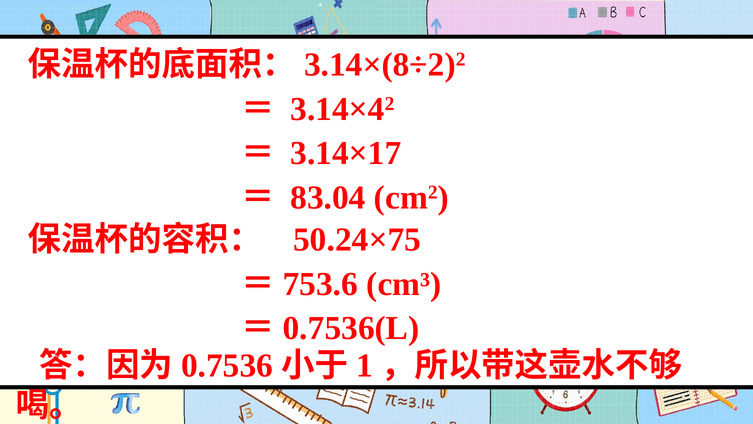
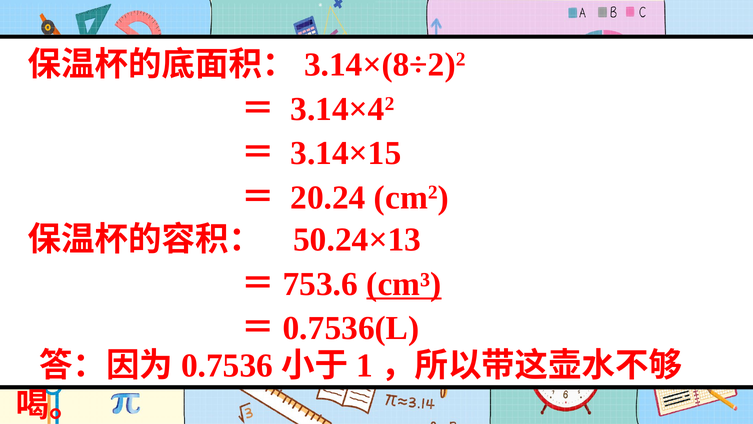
3.14×17: 3.14×17 -> 3.14×15 (346, 153)
83.04: 83.04 -> 20.24 (328, 197)
50.24×75: 50.24×75 -> 50.24×13 (357, 240)
cm³ underline: none -> present (404, 284)
